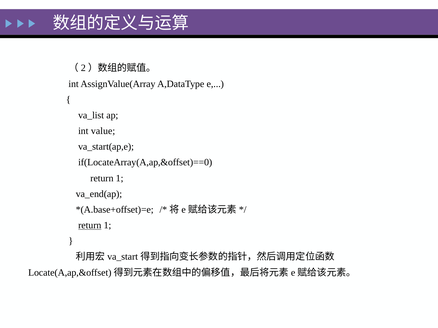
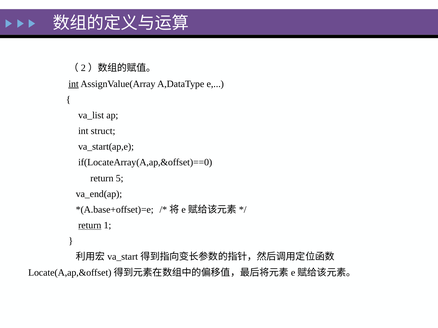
int underline: none -> present (74, 84)
value: value -> struct (103, 131)
1: 1 -> 5 (120, 178)
